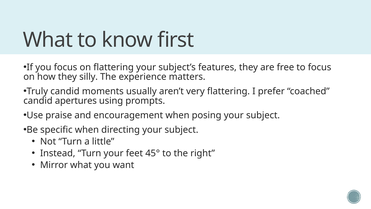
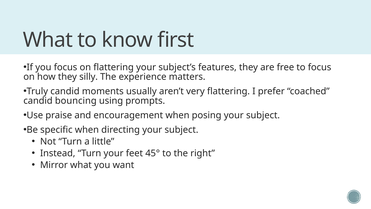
apertures: apertures -> bouncing (76, 101)
